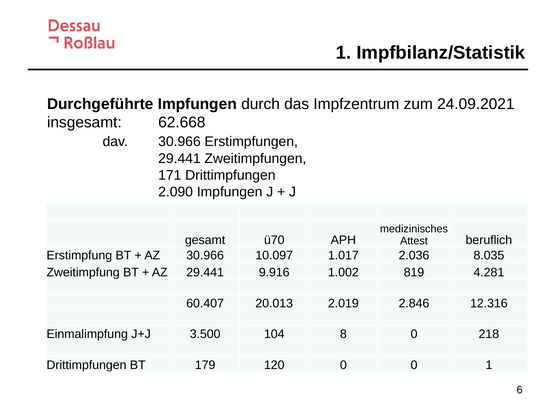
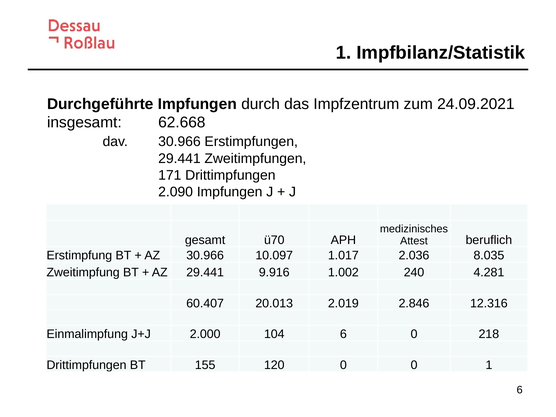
819: 819 -> 240 (414, 273)
3.500: 3.500 -> 2.000 (205, 334)
104 8: 8 -> 6 (343, 334)
179: 179 -> 155 (205, 365)
